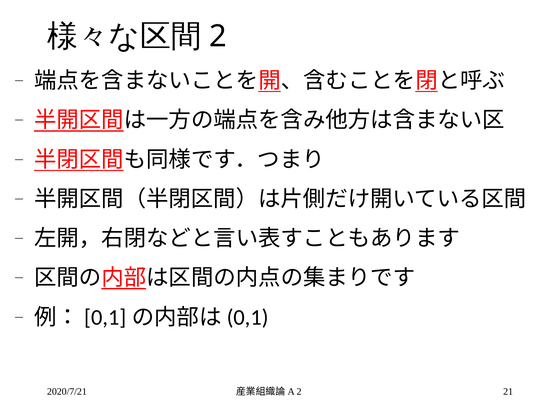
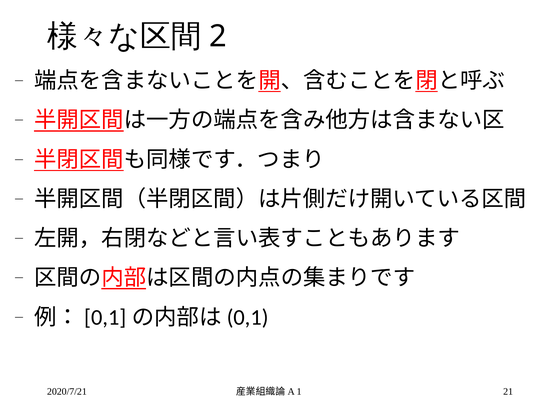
2: 2 -> 1 (299, 392)
